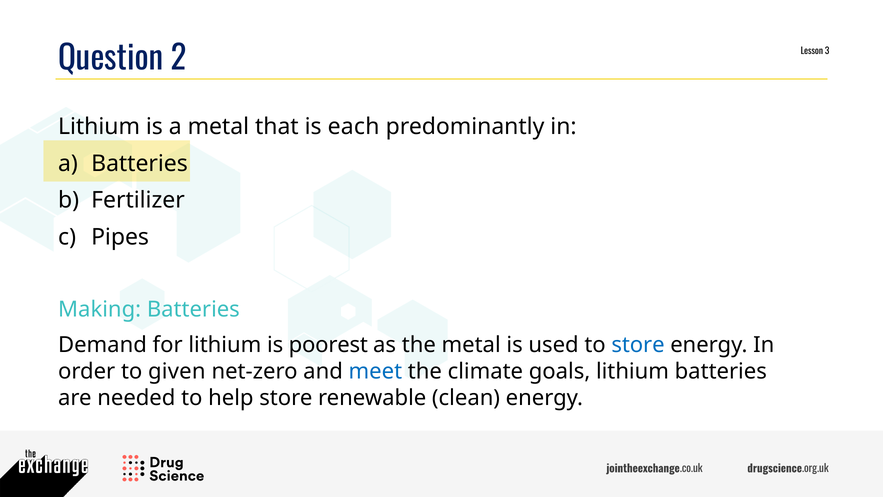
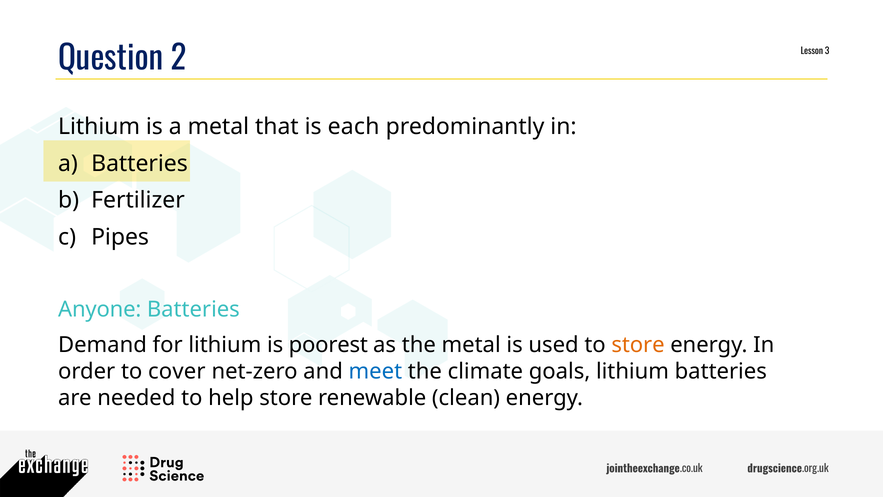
Making: Making -> Anyone (100, 309)
store colour: blue -> orange (638, 345)
given: given -> cover (177, 371)
